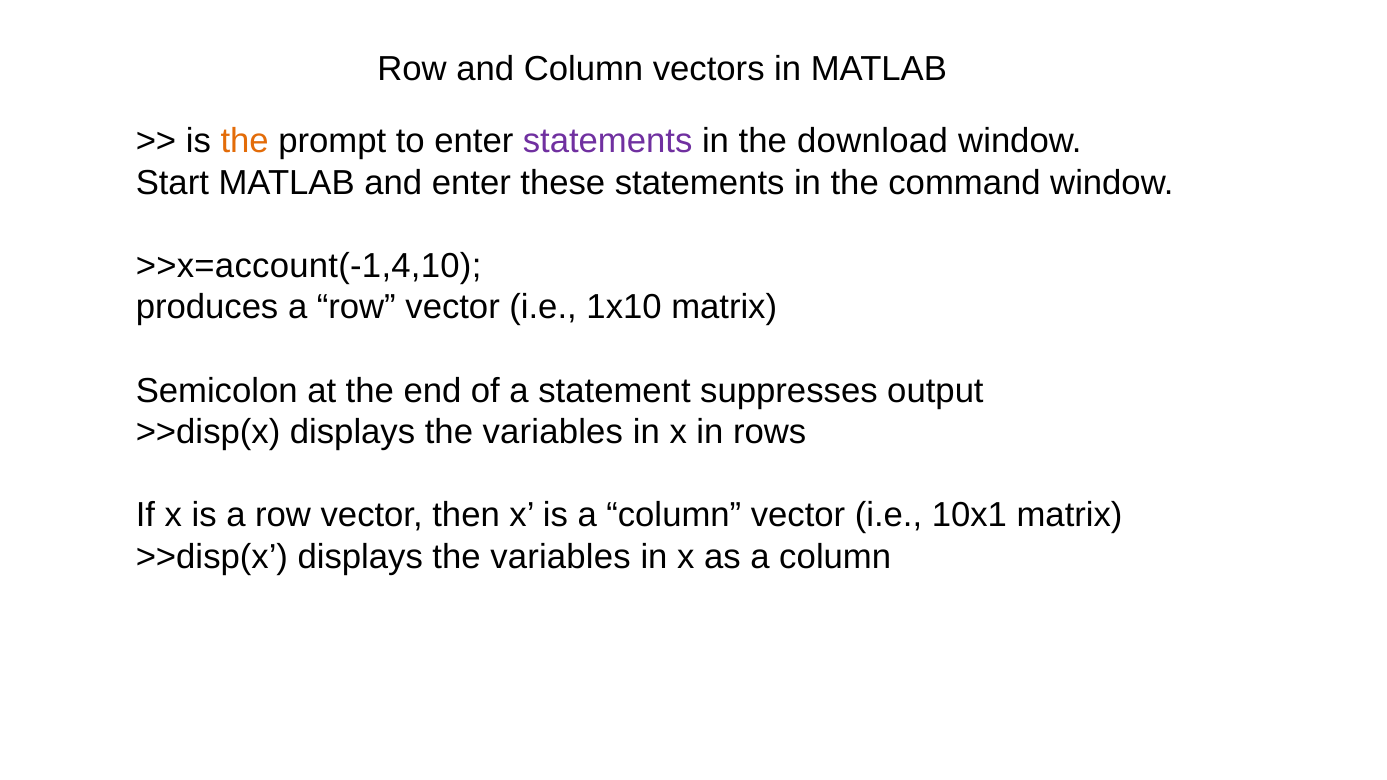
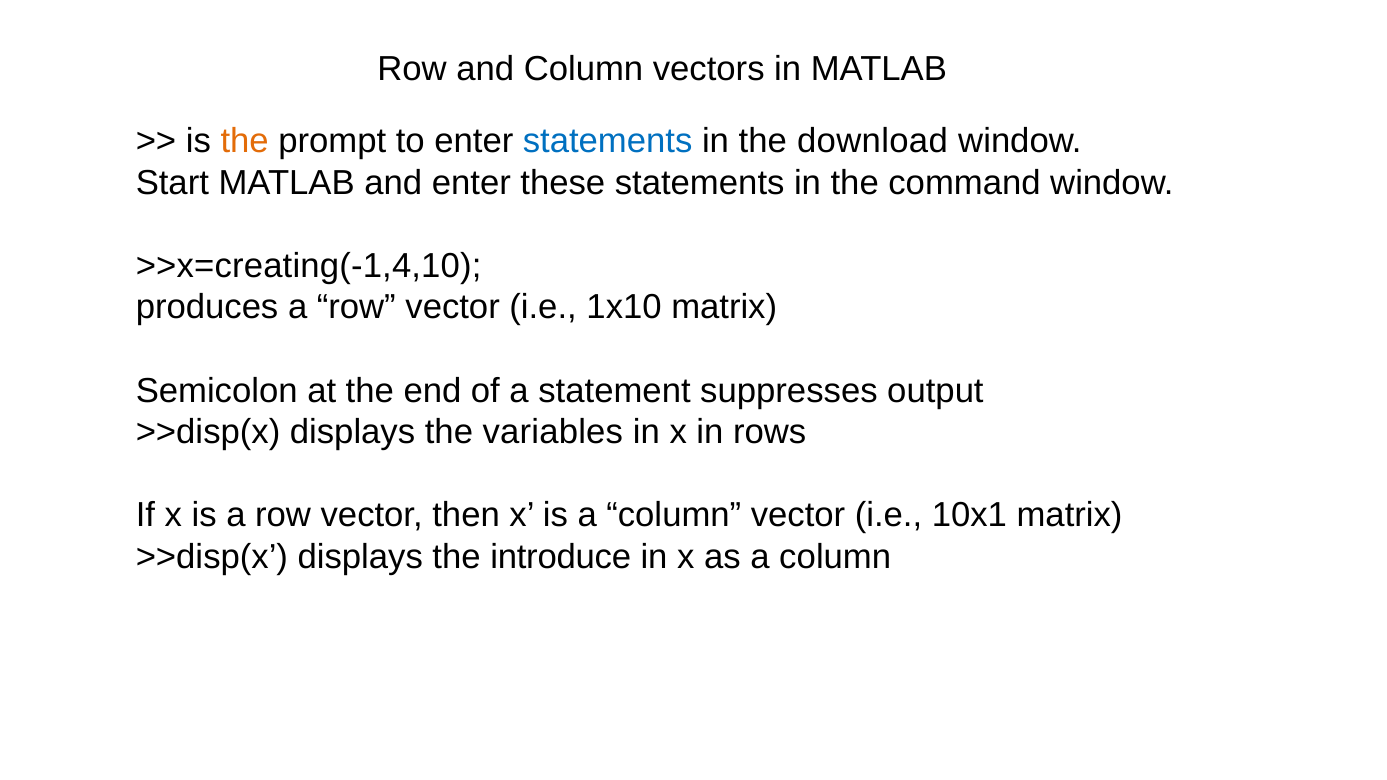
statements colour: purple -> blue (608, 141)
>>x=account(-1,4,10: >>x=account(-1,4,10 -> >>x=creating(-1,4,10 (309, 266)
variables: variables -> introduce (561, 557)
